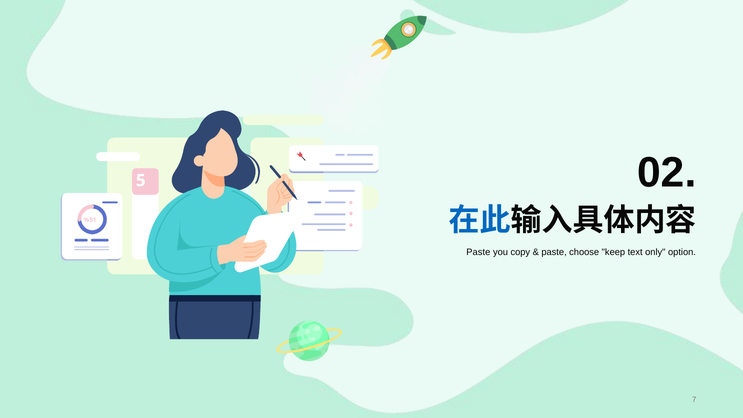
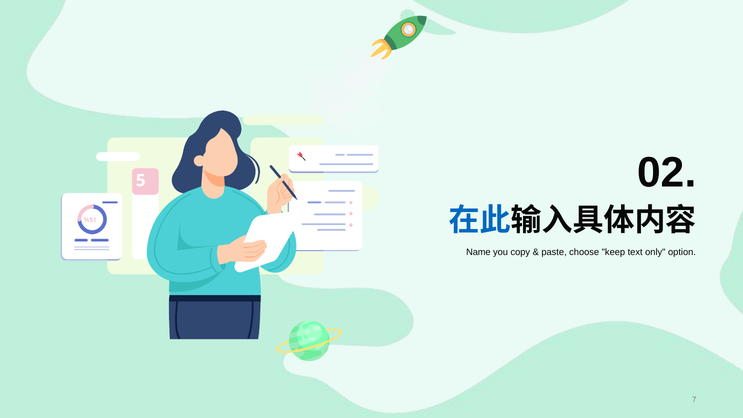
Paste: Paste -> Name (478, 252)
